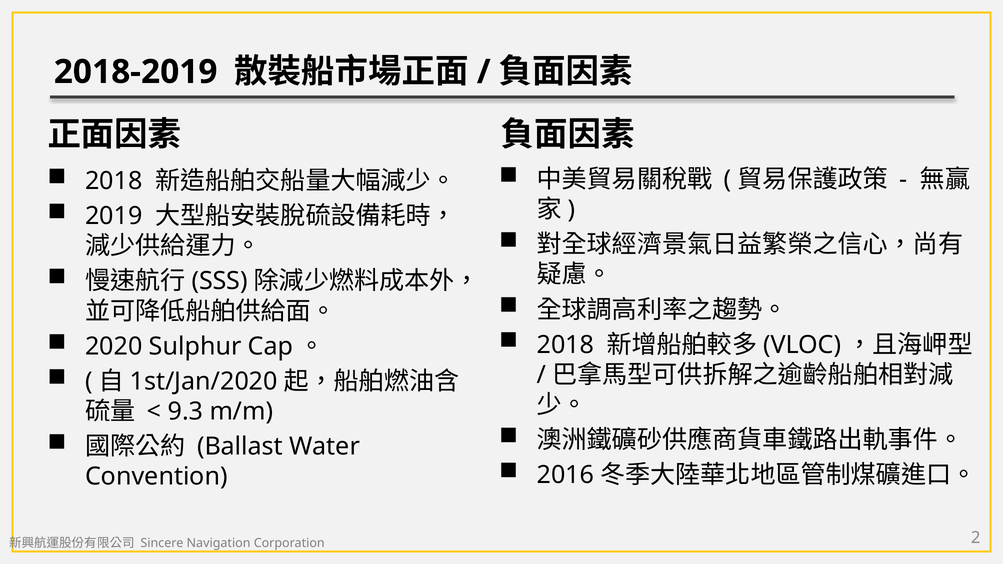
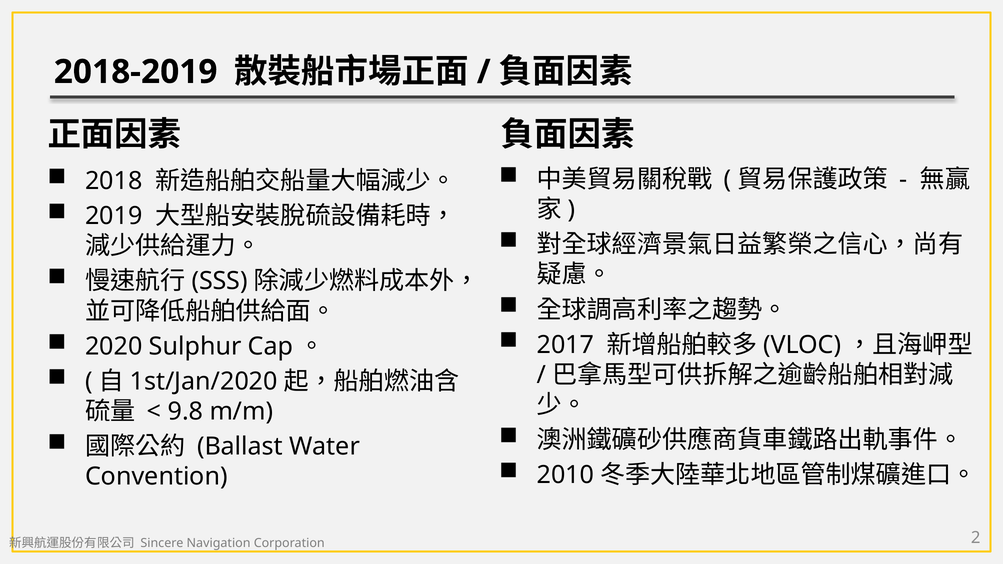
2018: 2018 -> 2017 (565, 345)
9.3: 9.3 -> 9.8 (185, 412)
2016: 2016 -> 2010 (565, 475)
